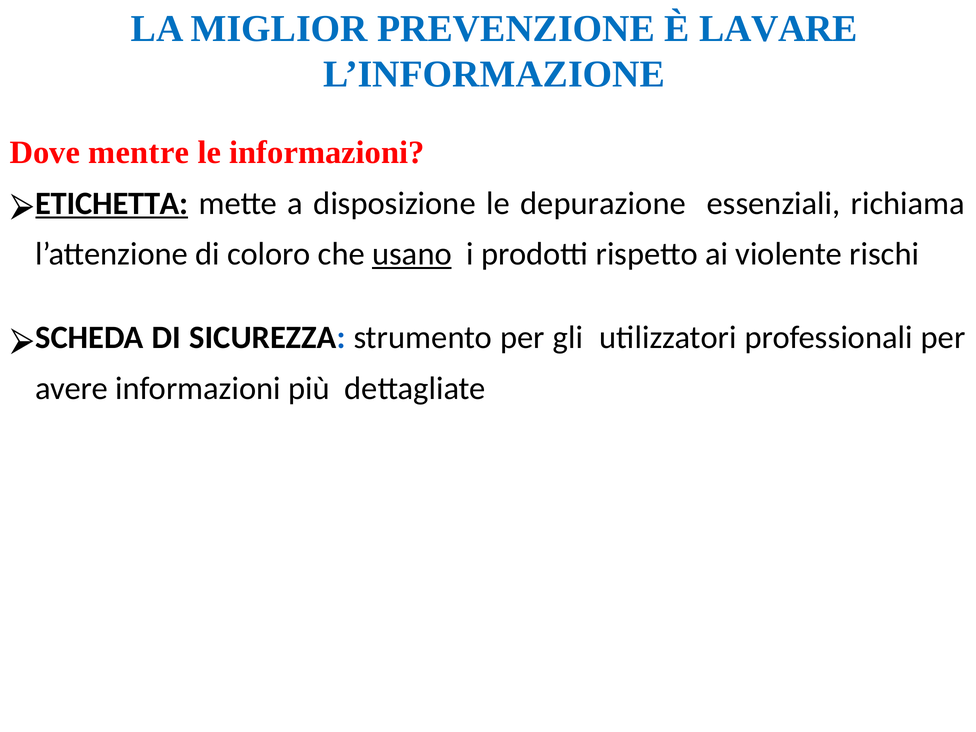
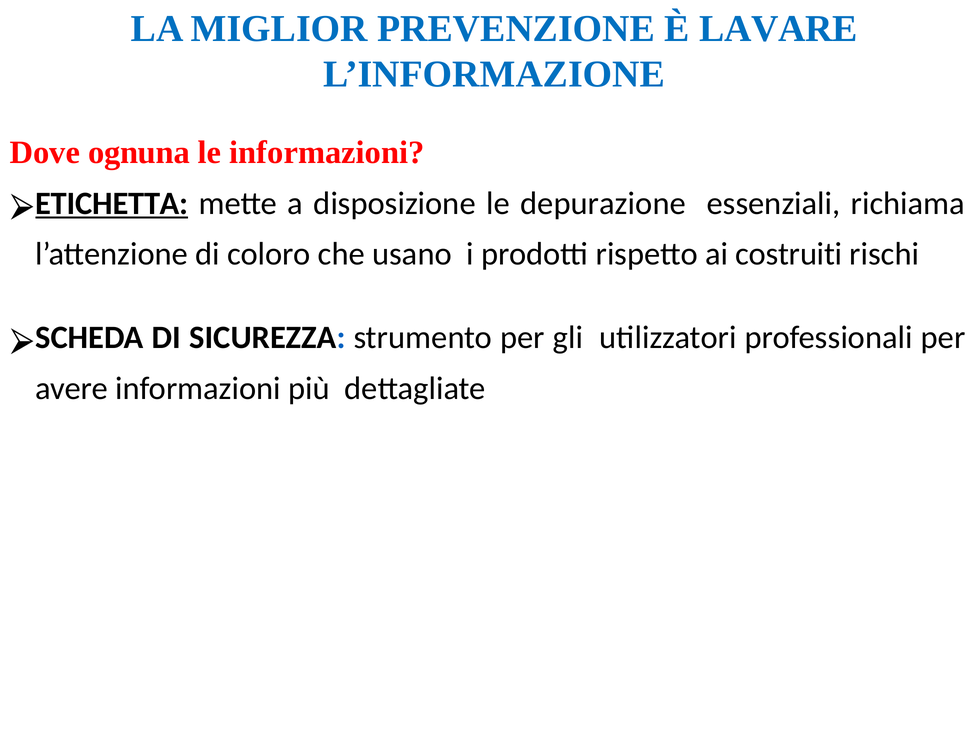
mentre: mentre -> ognuna (139, 153)
usano underline: present -> none (412, 254)
violente: violente -> costruiti (789, 254)
